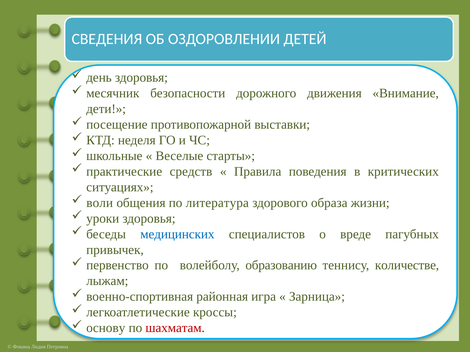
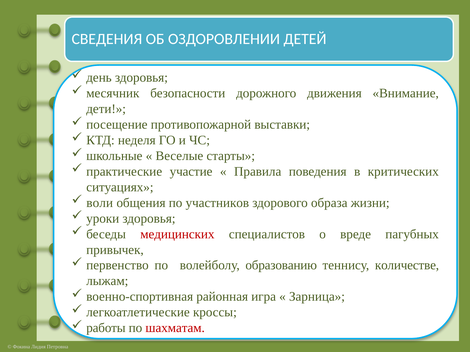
средств: средств -> участие (191, 172)
литература: литература -> участников (217, 203)
медицинских colour: blue -> red (177, 234)
основу: основу -> работы (106, 328)
